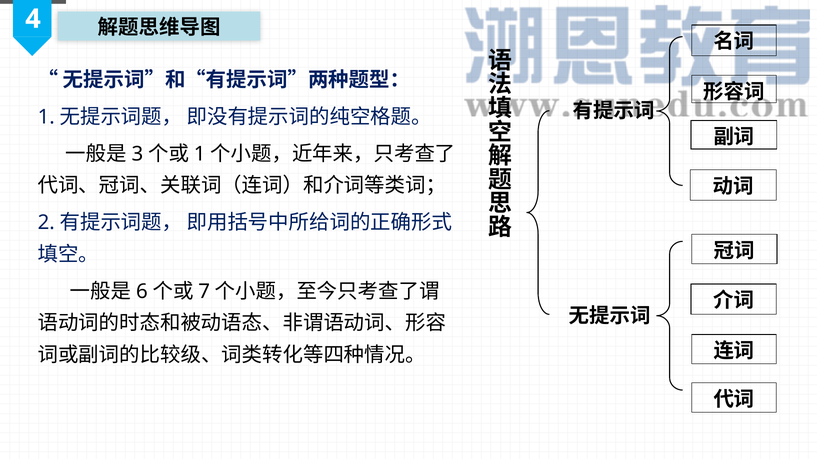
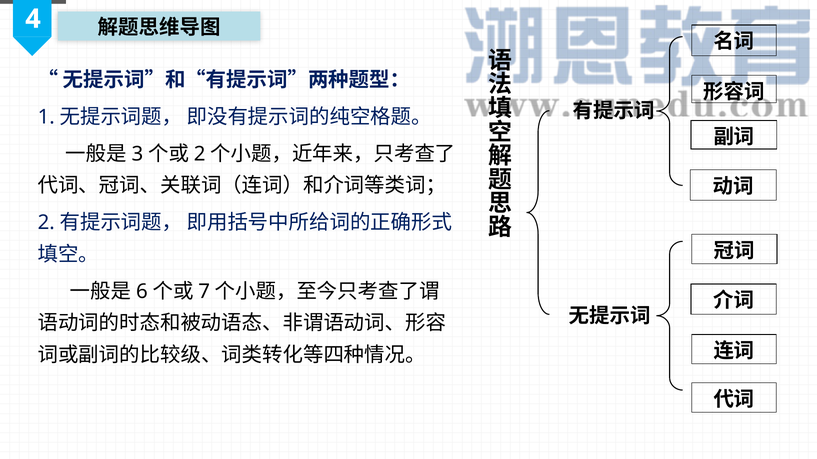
1: 1 -> 2 (200, 154)
